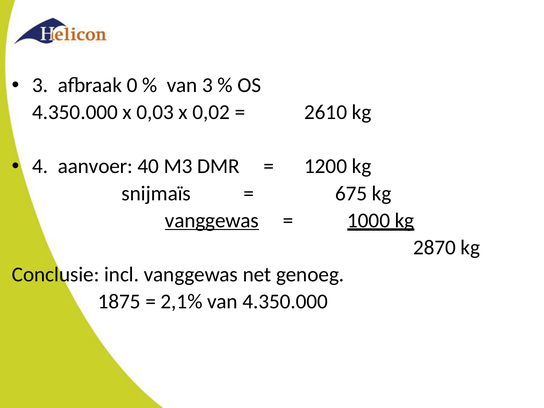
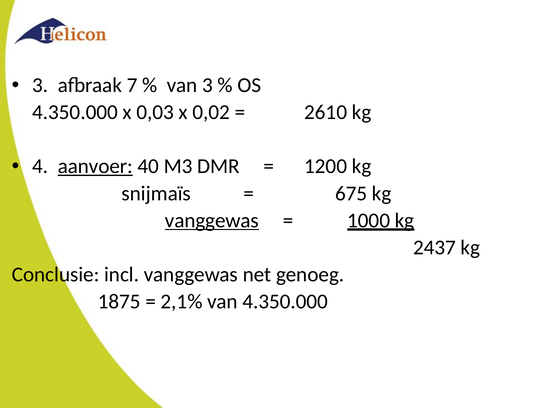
0: 0 -> 7 (132, 85)
aanvoer underline: none -> present (95, 166)
2870: 2870 -> 2437 (434, 247)
